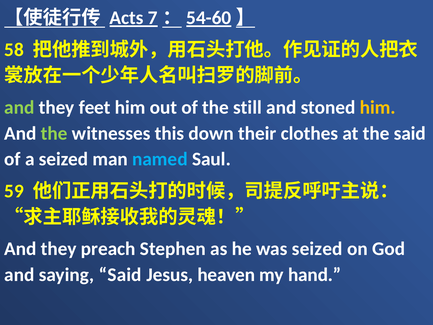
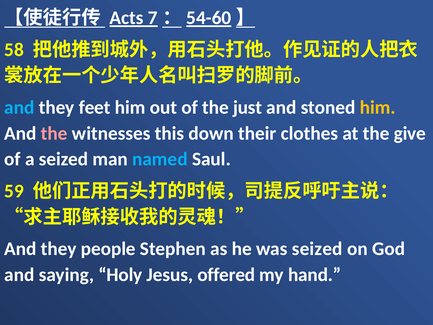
and colour: light green -> light blue (19, 107)
still: still -> just (248, 107)
the colour: light green -> pink (54, 133)
the said: said -> give (410, 133)
preach: preach -> people (108, 249)
saying Said: Said -> Holy (120, 275)
heaven: heaven -> offered (226, 275)
